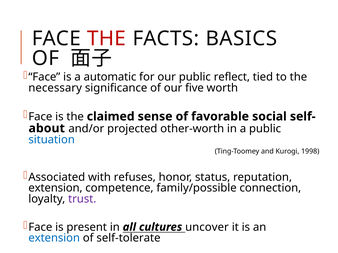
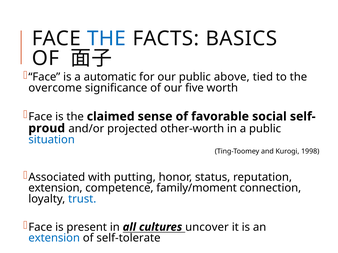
THE colour: red -> blue (107, 39)
reflect: reflect -> above (232, 77)
necessary: necessary -> overcome (55, 88)
about: about -> proud (47, 129)
refuses: refuses -> putting (135, 177)
family/possible: family/possible -> family/moment (197, 188)
trust colour: purple -> blue (82, 199)
